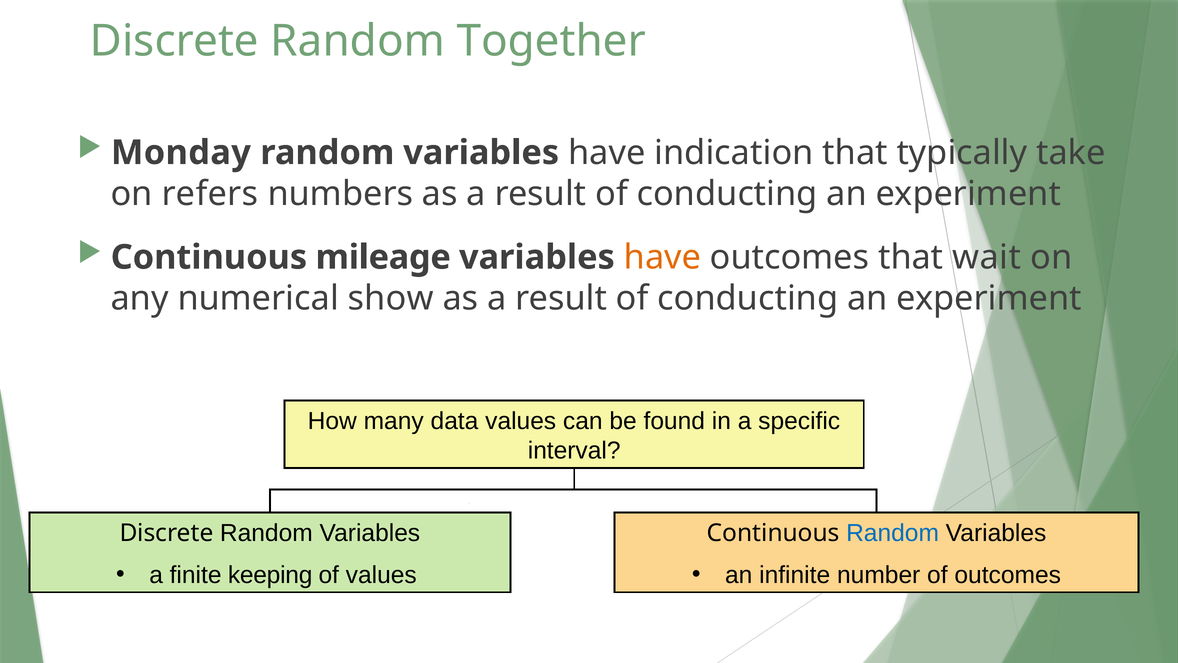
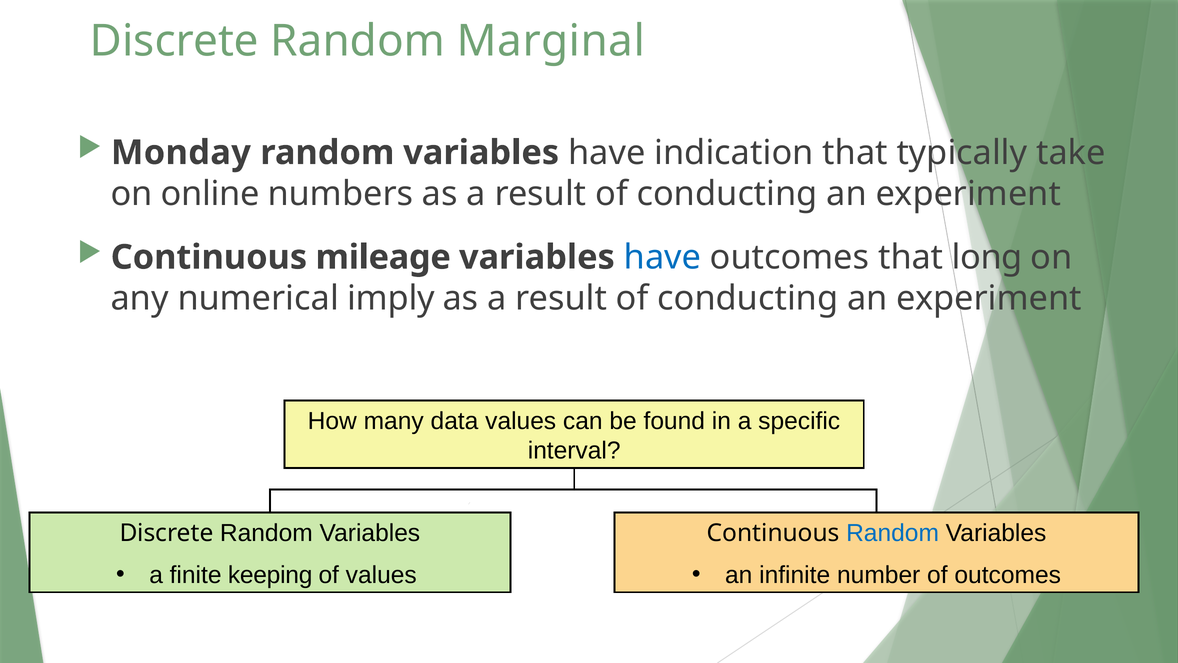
Together: Together -> Marginal (551, 41)
refers: refers -> online (210, 194)
have colour: orange -> blue (662, 257)
wait: wait -> long (987, 257)
show: show -> imply (391, 298)
